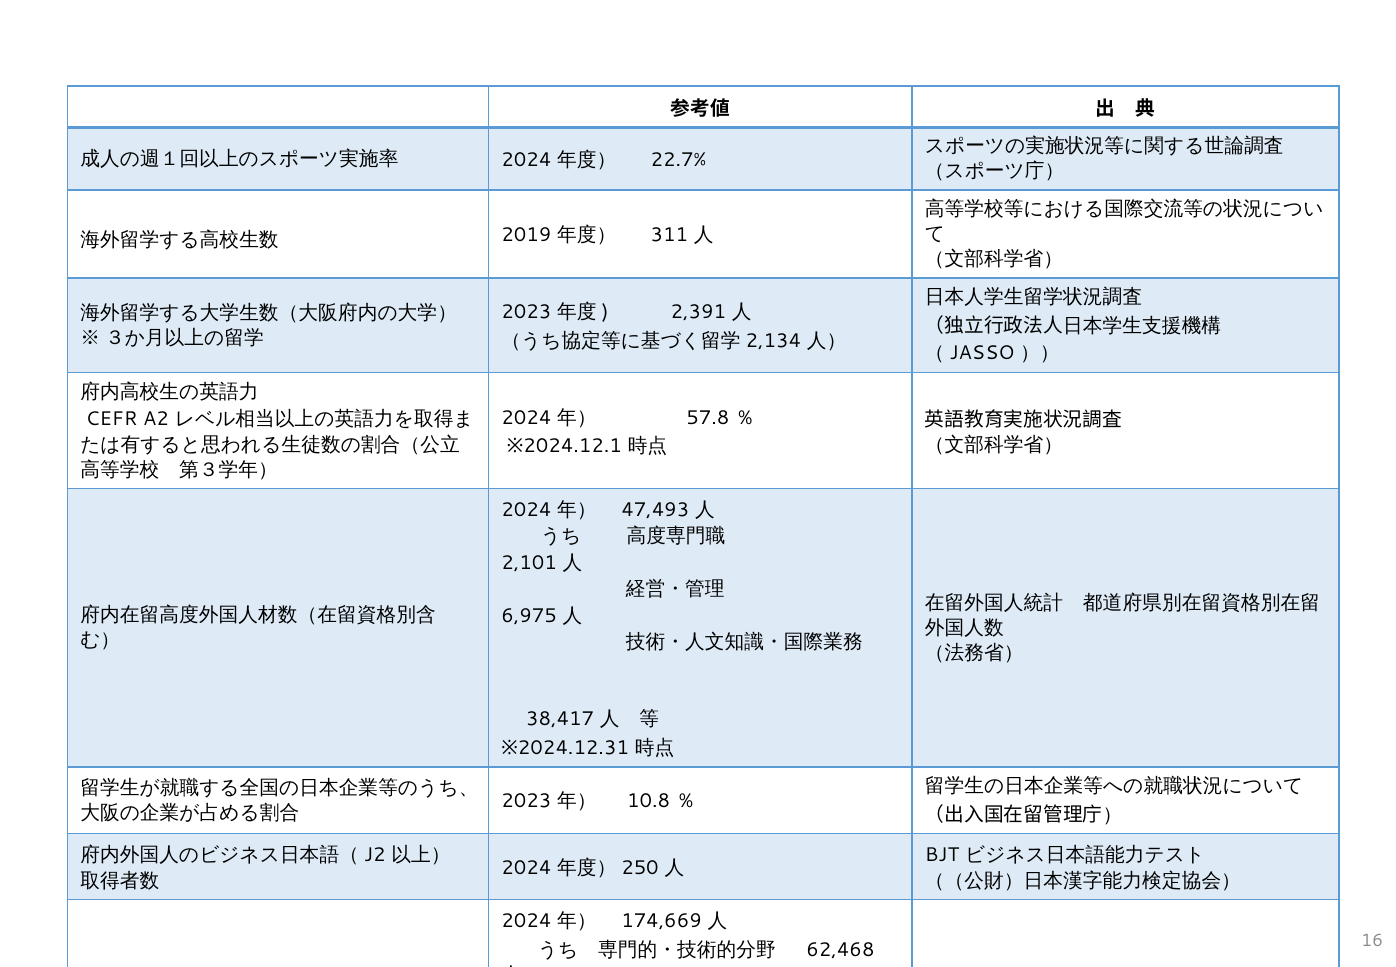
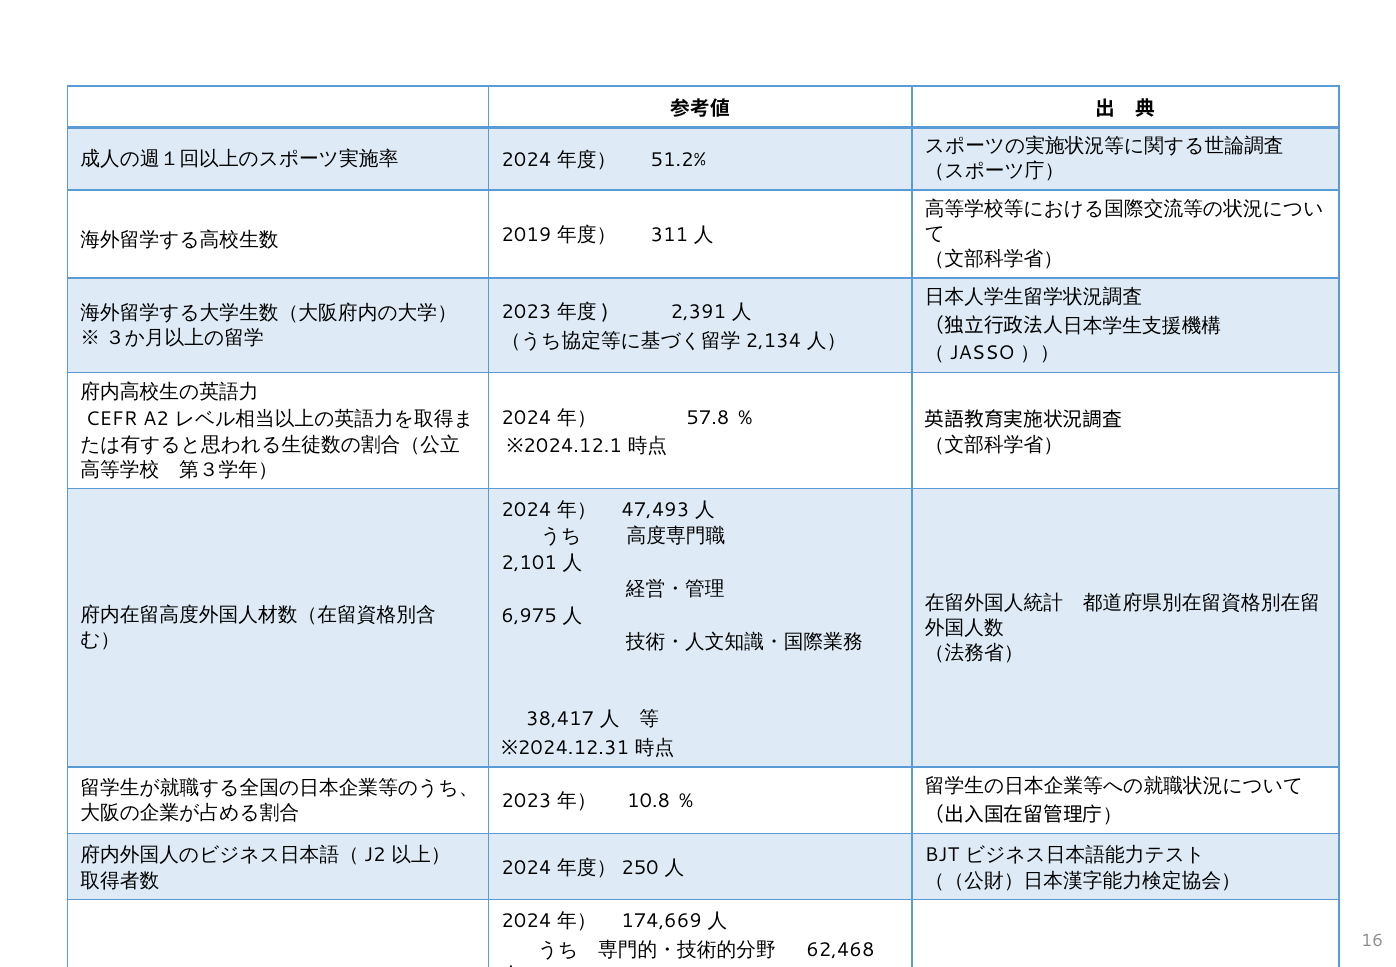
22.7%: 22.7% -> 51.2% (679, 160)
